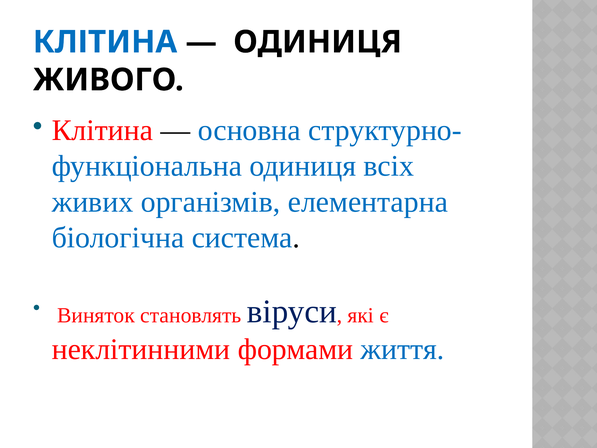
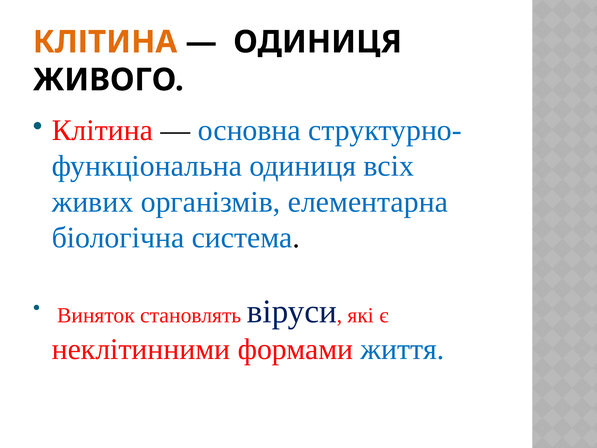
КЛІТИНА colour: blue -> orange (105, 42)
